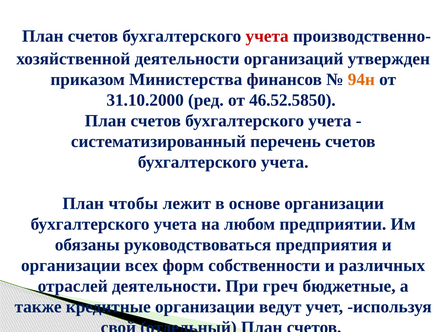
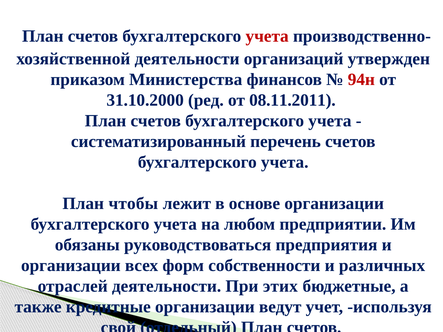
94н colour: orange -> red (361, 79)
46.52.5850: 46.52.5850 -> 08.11.2011 (292, 100)
греч: греч -> этих (280, 286)
